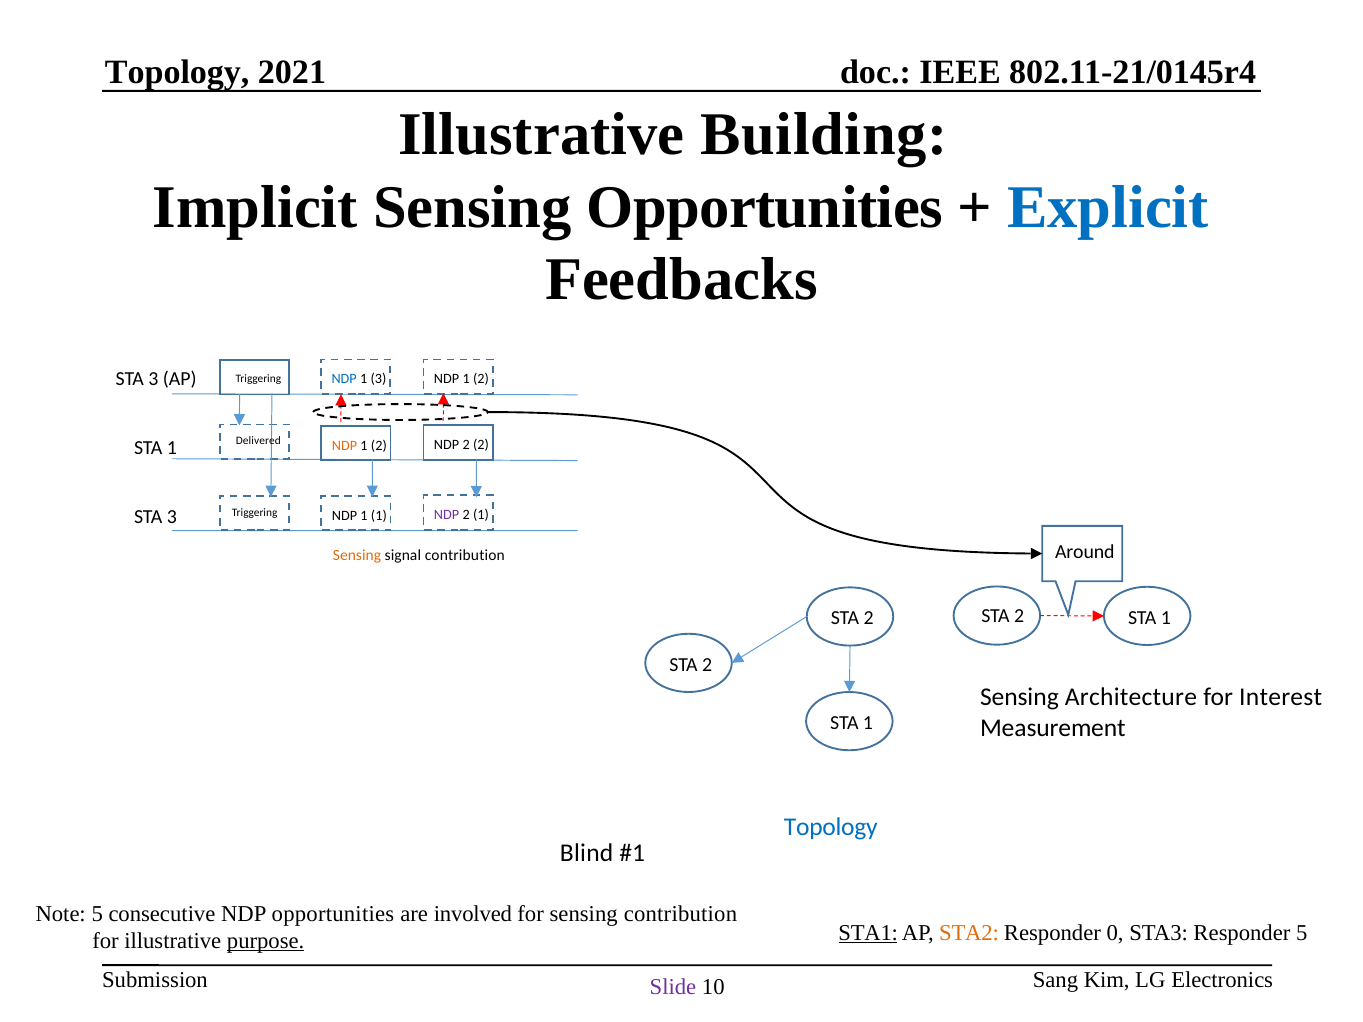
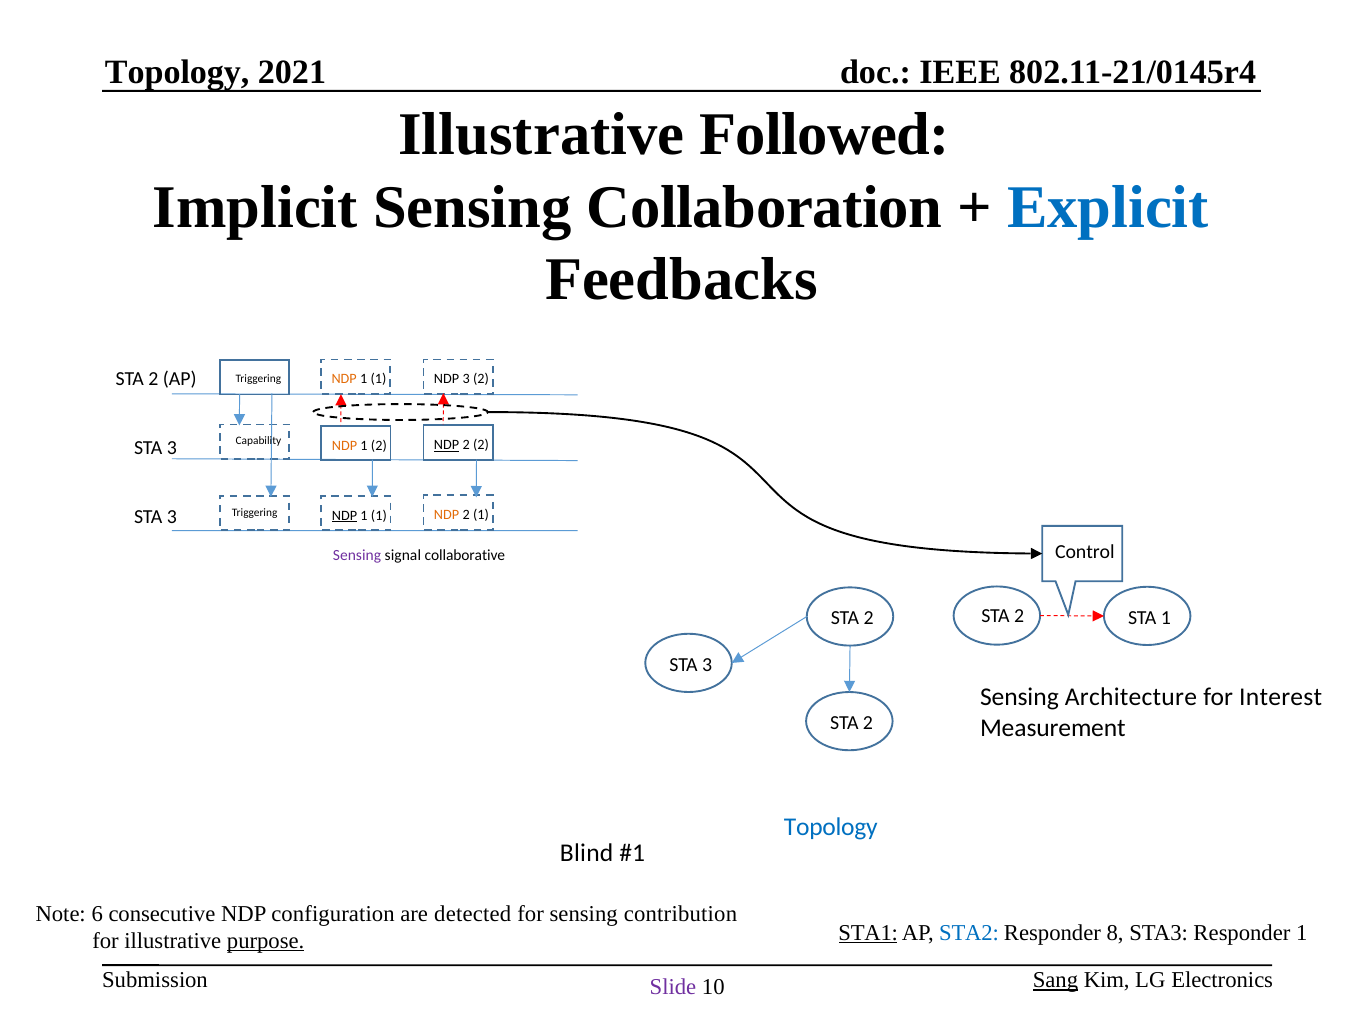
Building: Building -> Followed (825, 135)
Sensing Opportunities: Opportunities -> Collaboration (765, 207)
3: 3 -> 2 (153, 379)
NDP colour: blue -> orange (344, 379)
3: 3 -> 1 (379, 379)
1: 1 -> 3 (466, 379)
Delivered: Delivered -> Capability (258, 441)
1: 1 -> 3 (172, 448)
NDP underline: none -> present (447, 445)
NDP underline: none -> present (344, 516)
NDP colour: purple -> orange (447, 515)
Around: Around -> Control (1085, 553)
Sensing colour: orange -> purple (357, 556)
signal contribution: contribution -> collaborative (465, 556)
2: 2 -> 3 (707, 665)
1: 1 -> 2 (868, 723)
Note 5: 5 -> 6 (97, 914)
NDP opportunities: opportunities -> configuration (333, 914)
involved: involved -> detected (473, 914)
STA2 colour: orange -> blue (969, 933)
0: 0 -> 8 (1115, 933)
Responder 5: 5 -> 1 (1302, 933)
Sang underline: none -> present (1055, 980)
